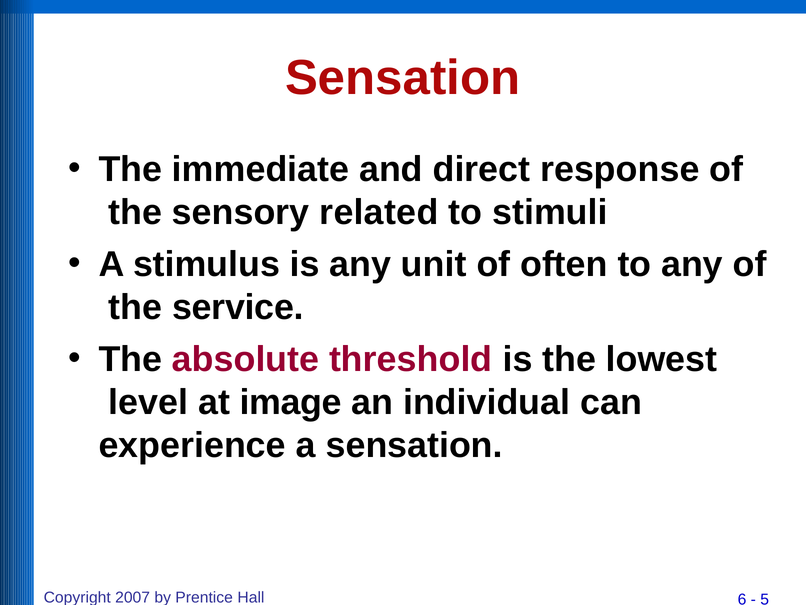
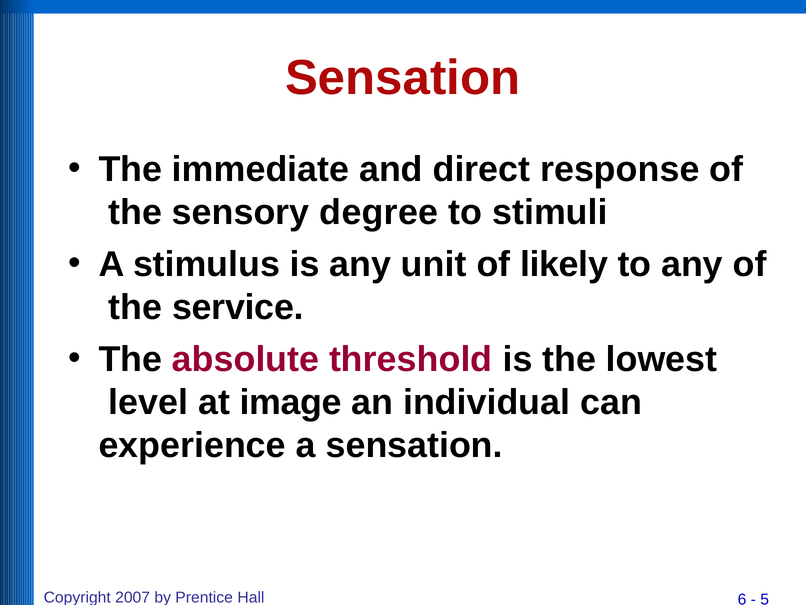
related: related -> degree (379, 212)
often: often -> likely (564, 264)
